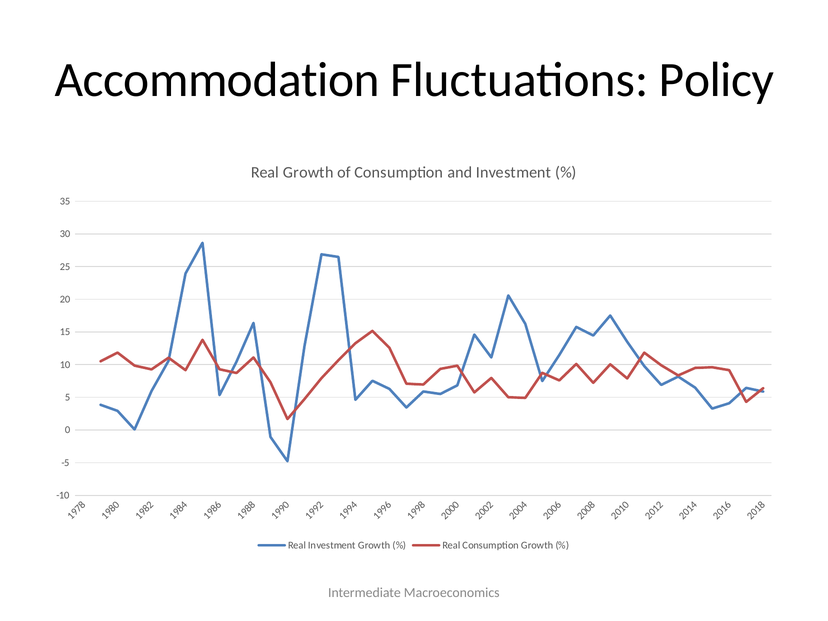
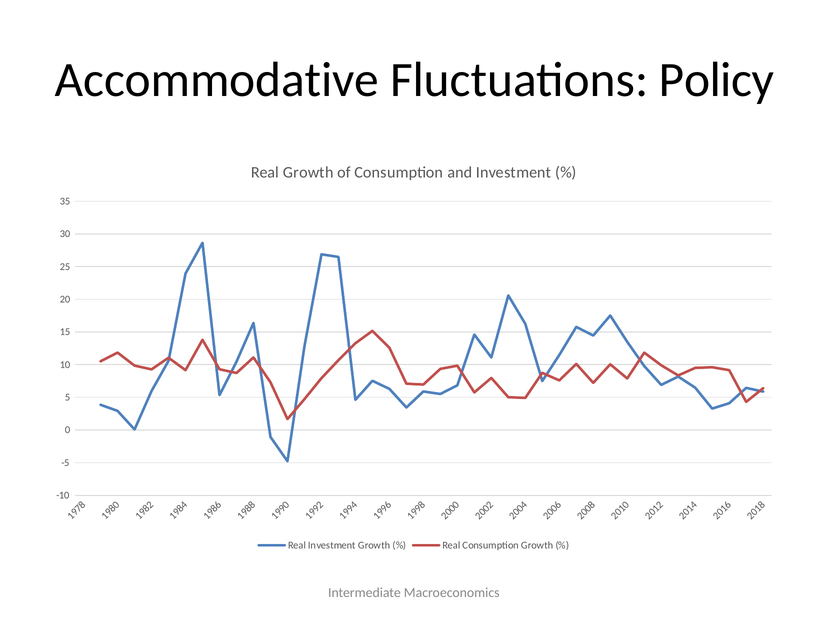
Accommodation: Accommodation -> Accommodative (217, 80)
